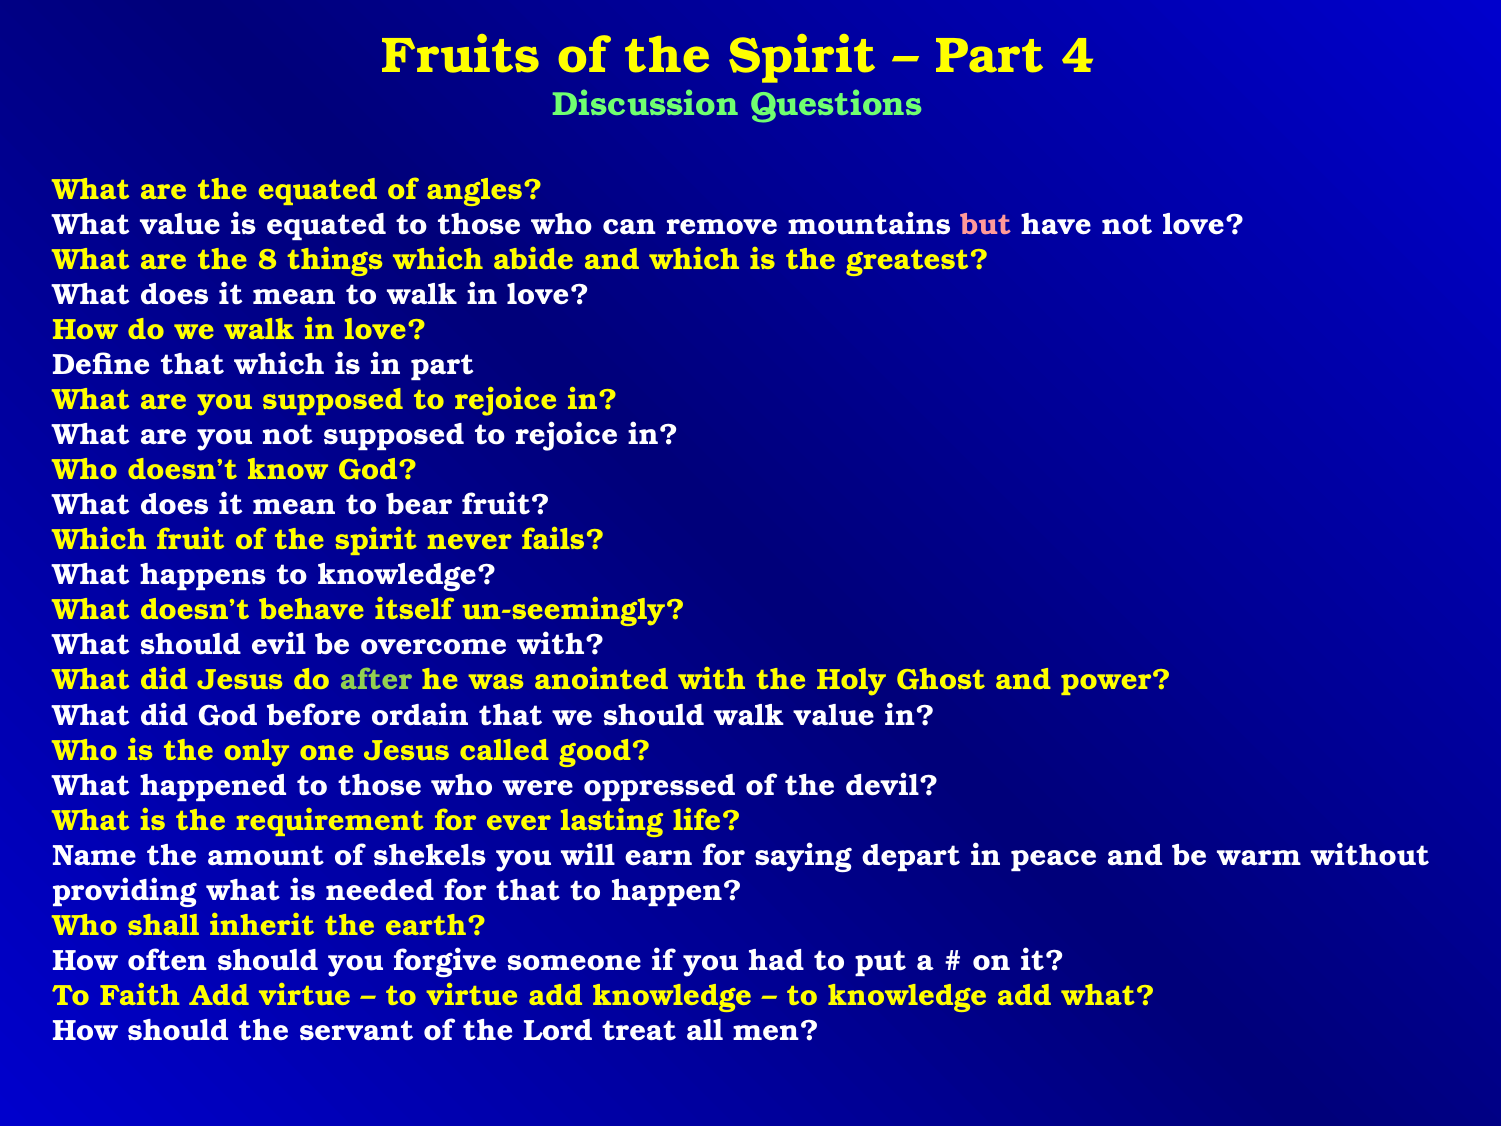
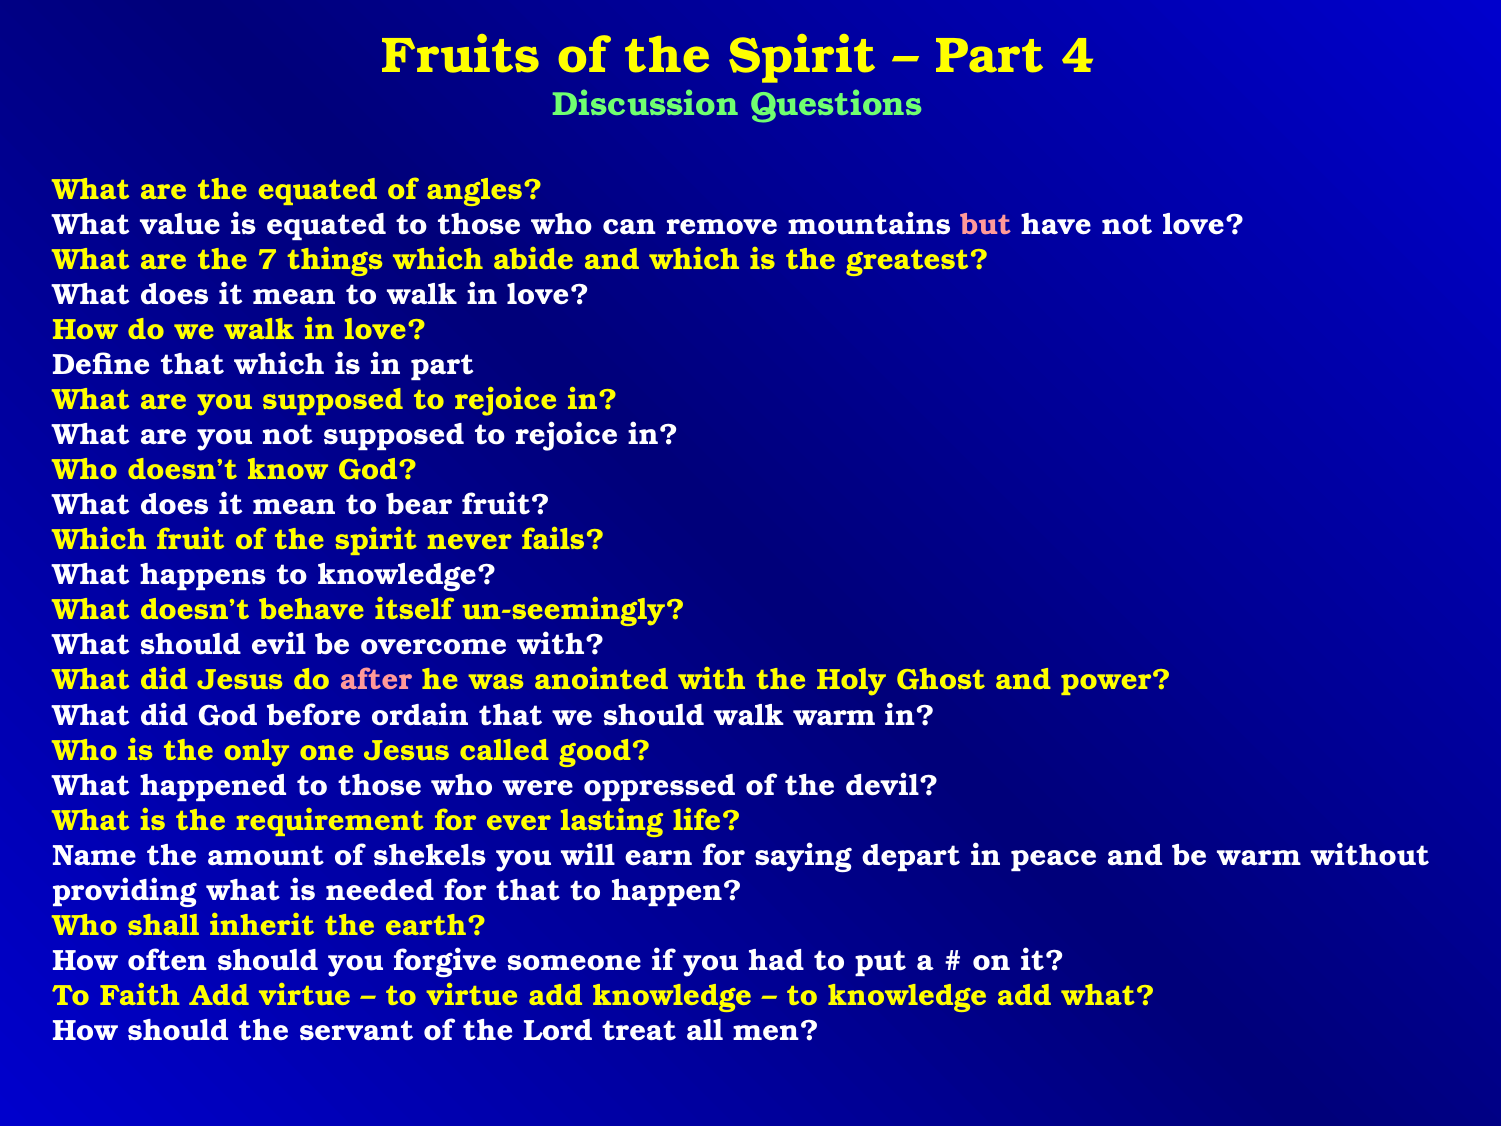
8: 8 -> 7 (267, 260)
after colour: light green -> pink (376, 680)
walk value: value -> warm (835, 715)
